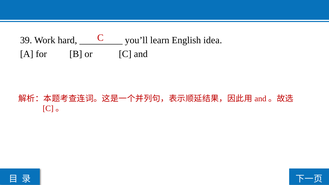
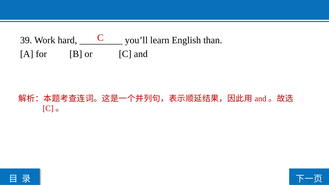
idea: idea -> than (213, 40)
